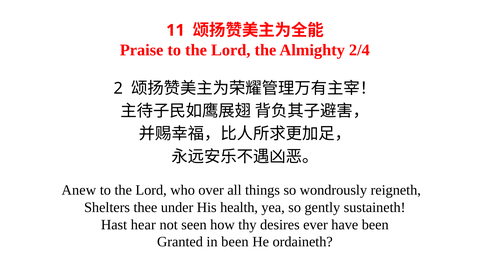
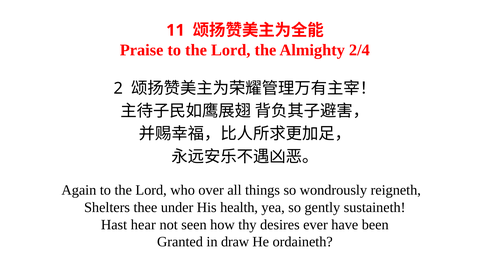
Anew: Anew -> Again (79, 190)
in been: been -> draw (235, 241)
